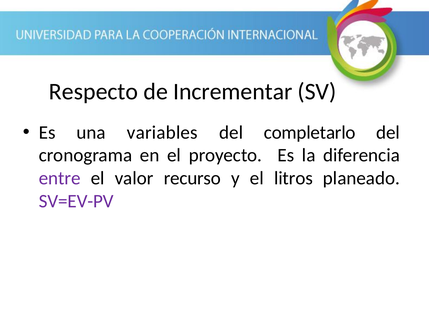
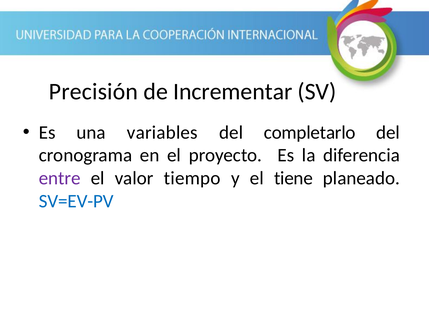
Respecto: Respecto -> Precisión (94, 91)
recurso: recurso -> tiempo (192, 178)
litros: litros -> tiene (293, 178)
SV=EV-PV colour: purple -> blue (76, 201)
